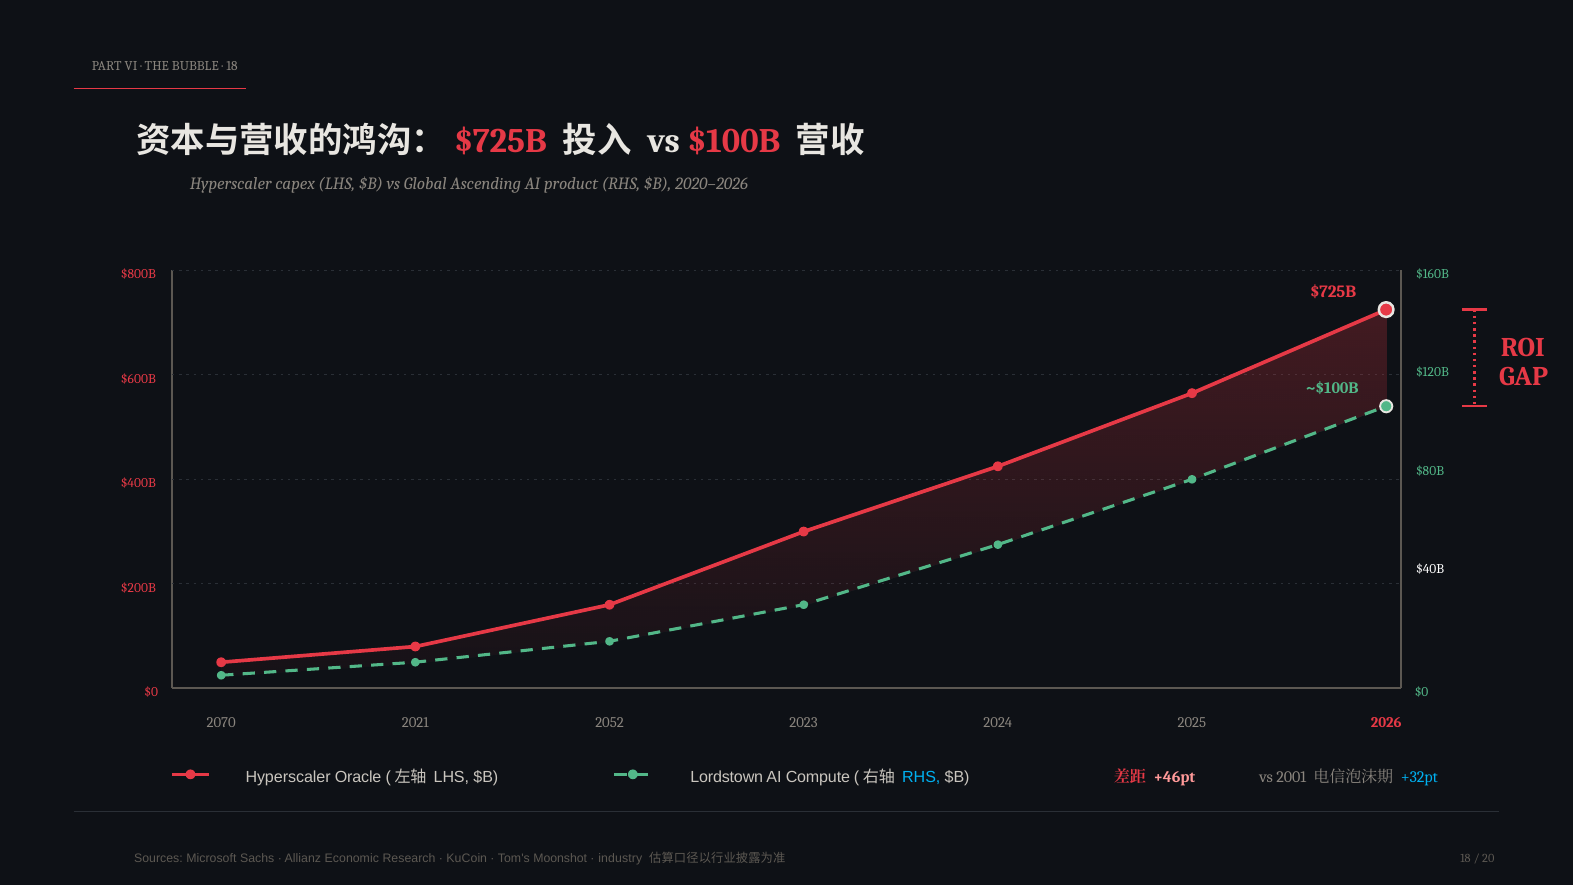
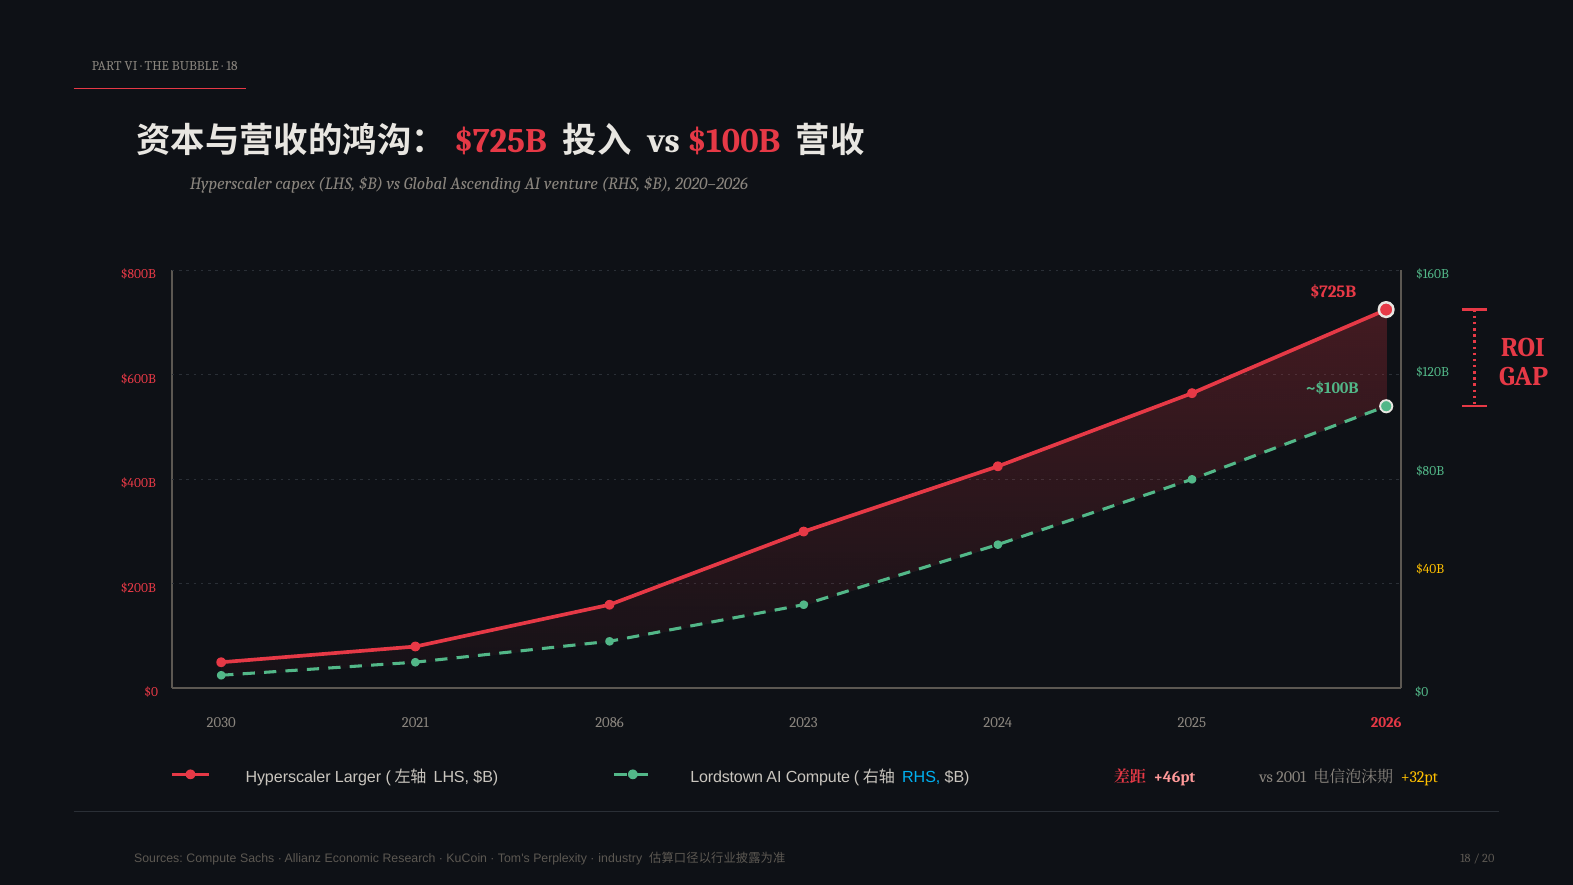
product: product -> venture (571, 184)
$40B colour: white -> yellow (1430, 569)
2070: 2070 -> 2030 (221, 722)
2052: 2052 -> 2086 (610, 722)
Oracle: Oracle -> Larger (358, 777)
+32pt colour: light blue -> yellow (1419, 777)
Sources Microsoft: Microsoft -> Compute (211, 858)
Moonshot: Moonshot -> Perplexity (560, 858)
